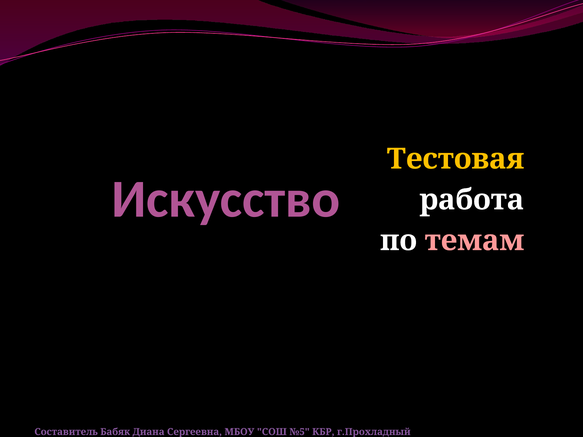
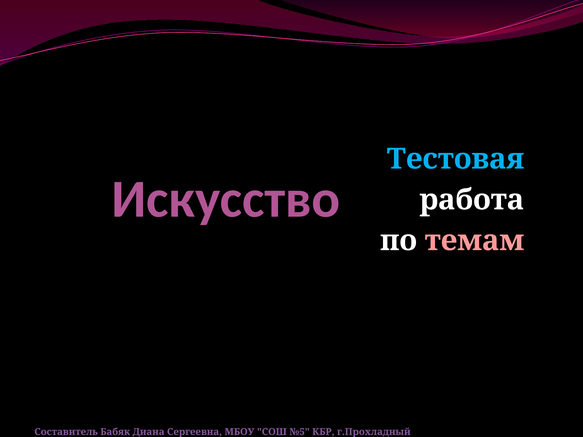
Тестовая colour: yellow -> light blue (455, 159)
